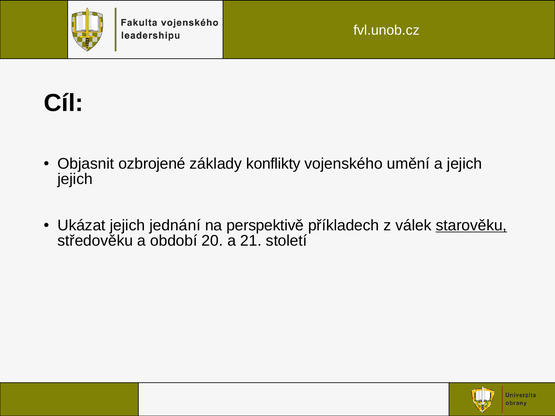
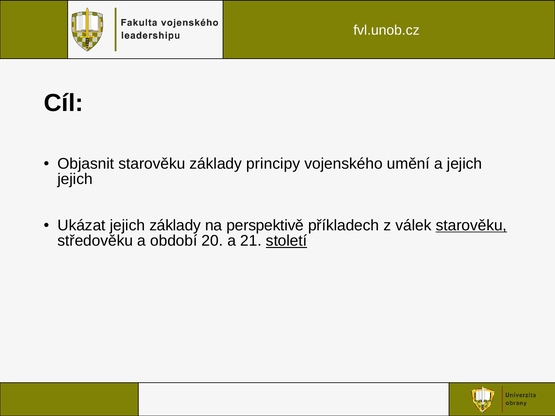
Objasnit ozbrojené: ozbrojené -> starověku (152, 164)
konflikty: konflikty -> principy (273, 164)
jejich jednání: jednání -> základy (175, 226)
století underline: none -> present (287, 241)
